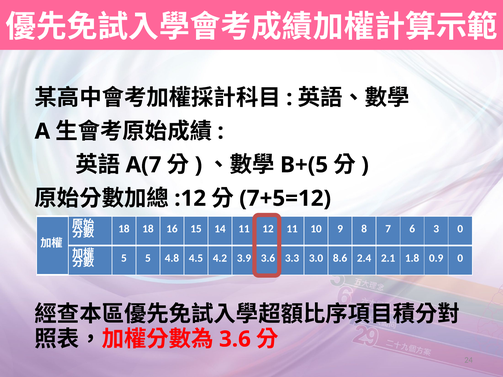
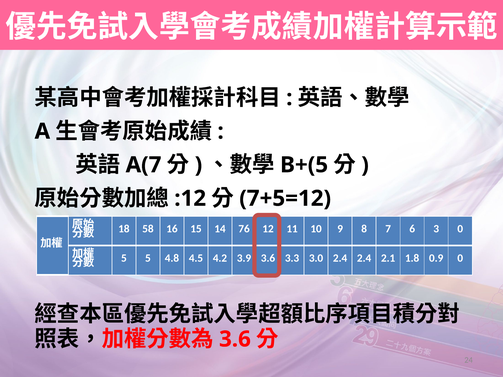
18 18: 18 -> 58 (148, 229)
14 11: 11 -> 76 (244, 229)
3.0 8.6: 8.6 -> 2.4 (340, 258)
